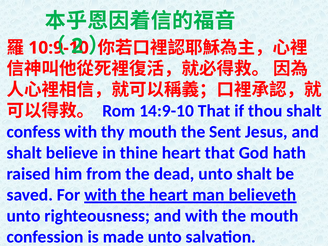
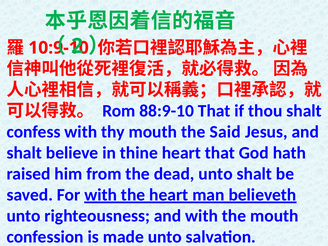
14:9-10: 14:9-10 -> 88:9-10 (167, 111)
Sent: Sent -> Said (225, 132)
